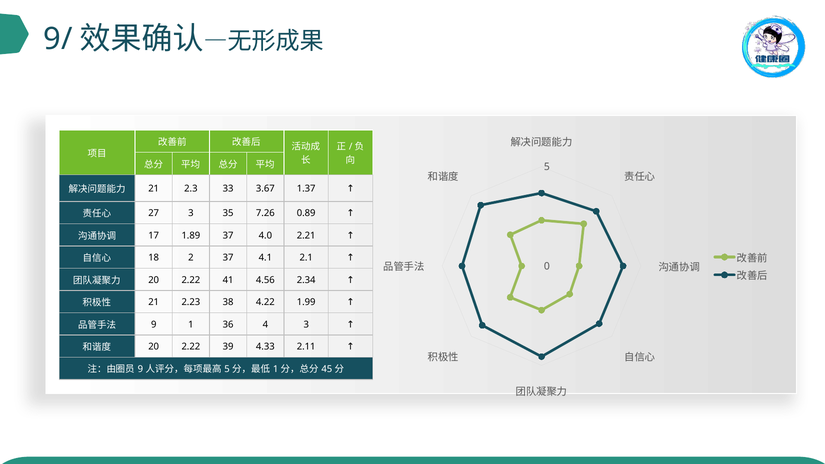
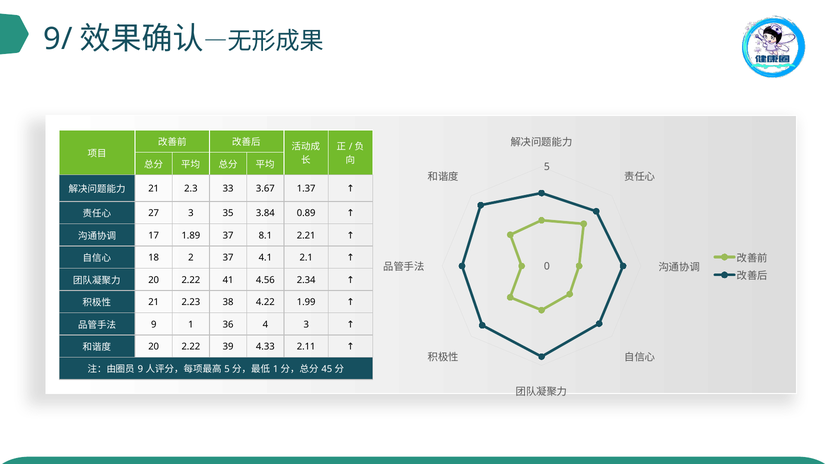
7.26: 7.26 -> 3.84 (265, 213)
4.0: 4.0 -> 8.1 (265, 236)
